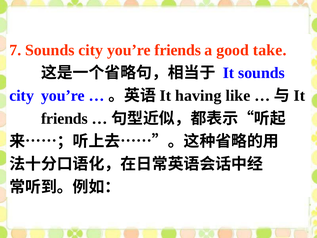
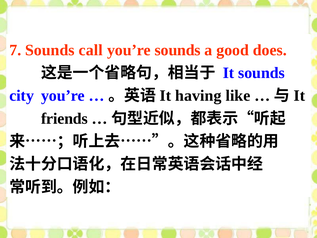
7 Sounds city: city -> call (91, 50)
you’re friends: friends -> sounds (178, 50)
take: take -> does (270, 50)
